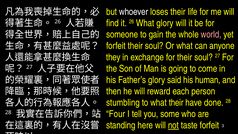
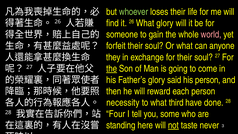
whoever colour: white -> light green (134, 12)
the underline: none -> present (112, 68)
his human: human -> person (208, 80)
stumbling: stumbling -> necessity (123, 102)
what their: their -> third (176, 102)
taste forfeit: forfeit -> never (209, 125)
